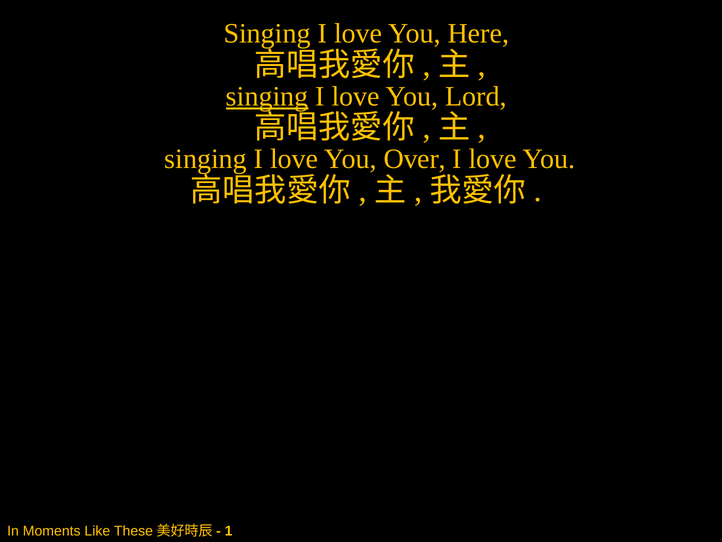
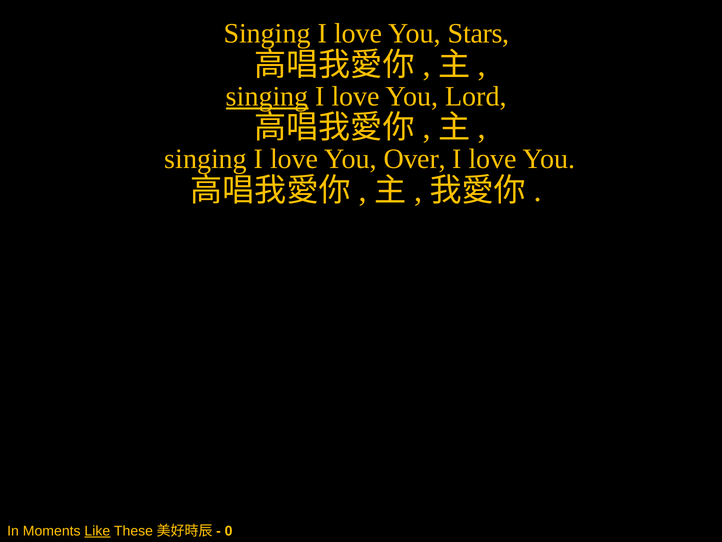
Here: Here -> Stars (479, 34)
Like underline: none -> present (97, 530)
1: 1 -> 0 (229, 530)
